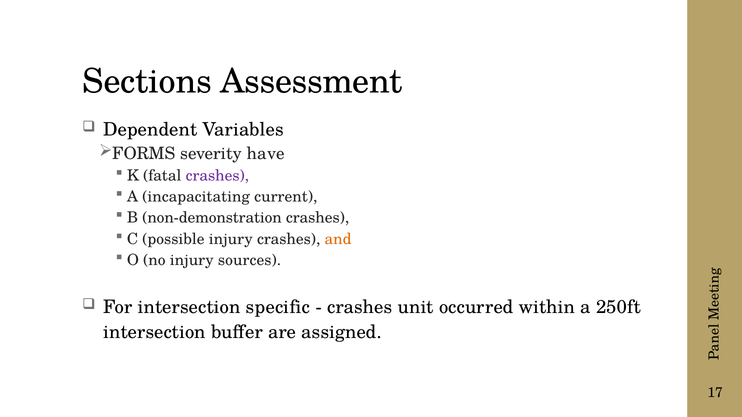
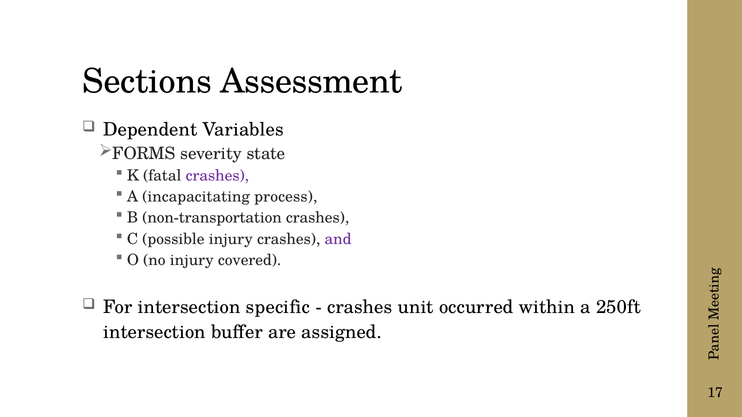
have: have -> state (266, 154)
current: current -> process (286, 197)
non-demonstration: non-demonstration -> non-transportation (212, 218)
and colour: orange -> purple (338, 239)
sources: sources -> covered (250, 260)
